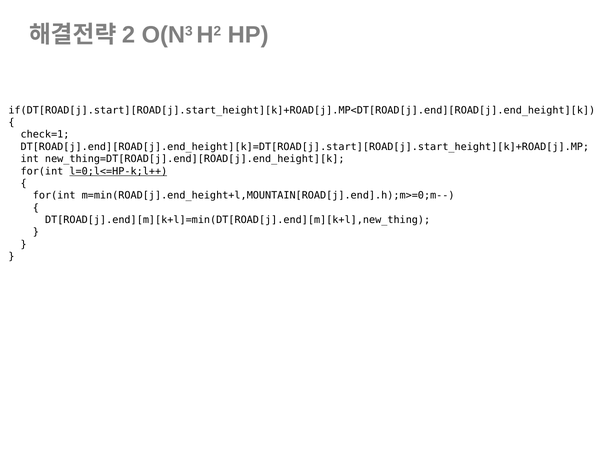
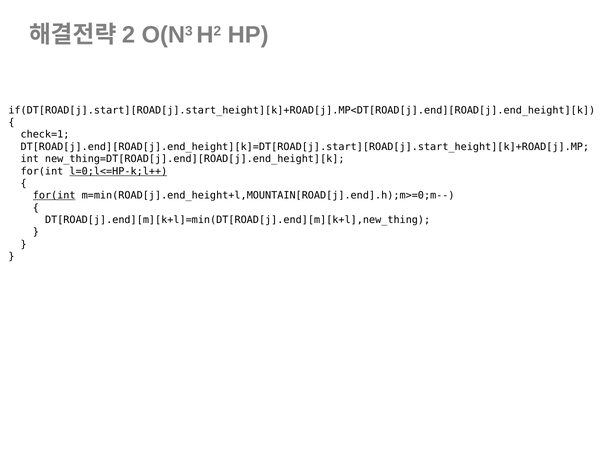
for(int underline: none -> present (54, 196)
